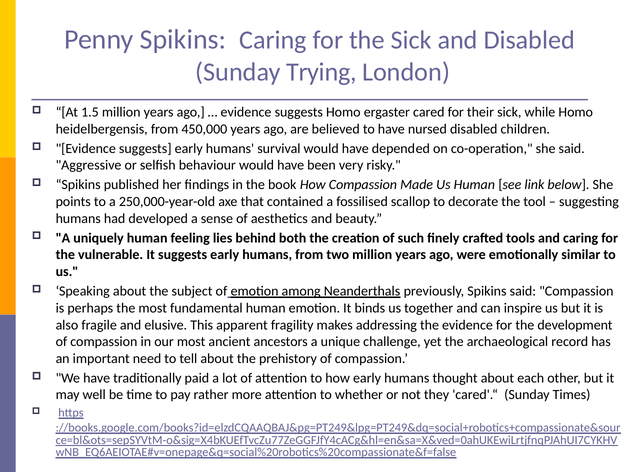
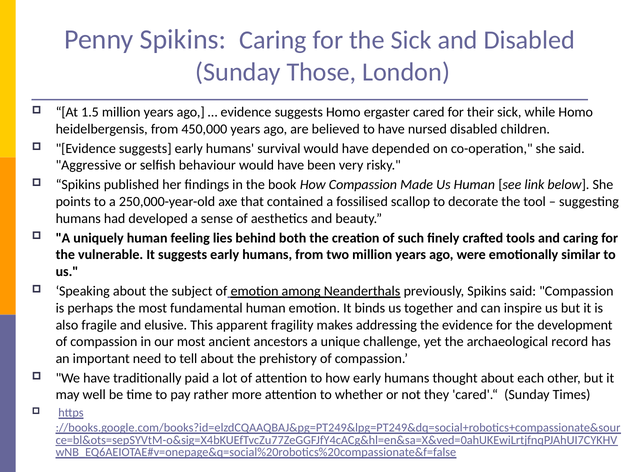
Trying: Trying -> Those (321, 72)
